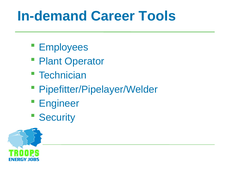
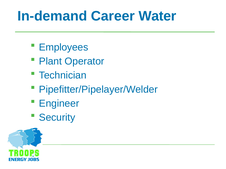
Tools: Tools -> Water (157, 16)
